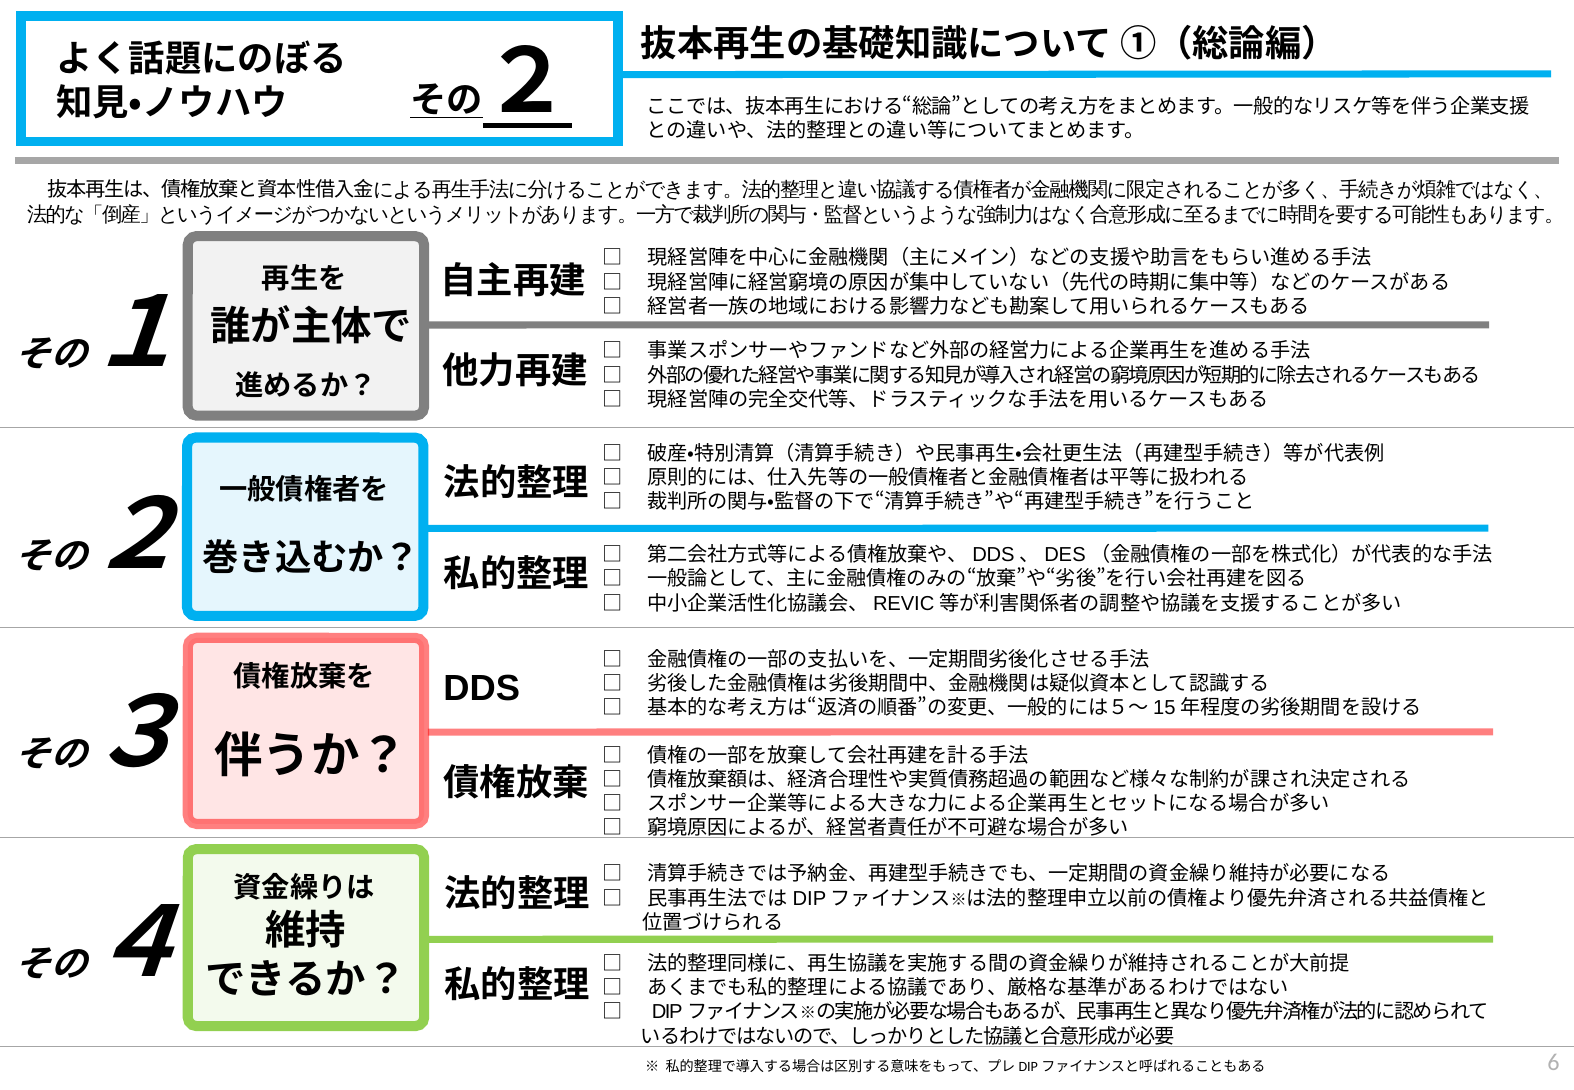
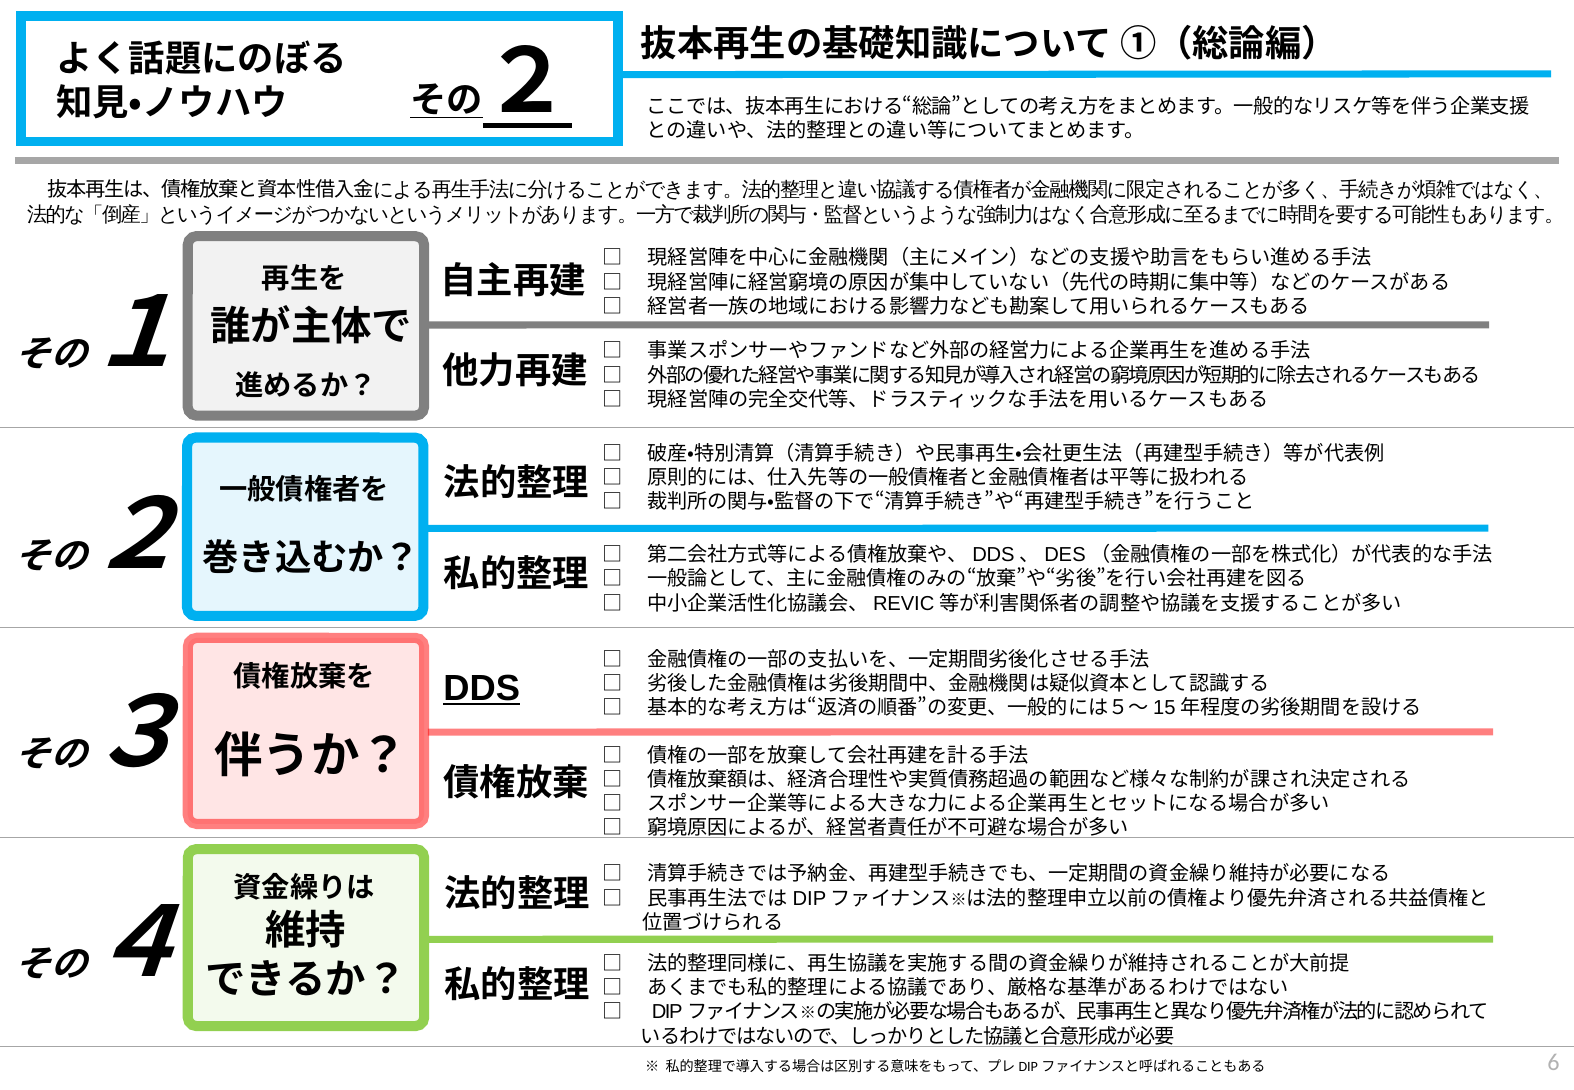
DDS underline: none -> present (482, 688)
